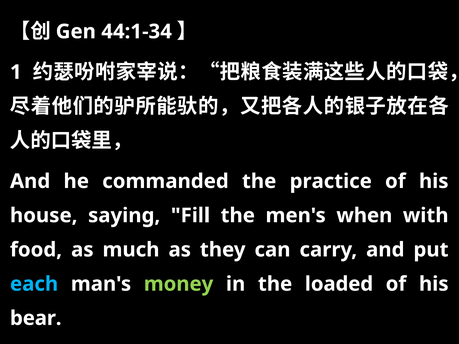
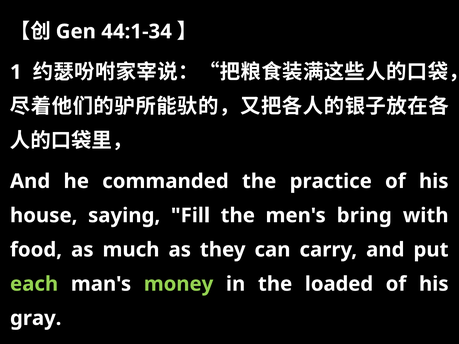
when: when -> bring (364, 216)
each colour: light blue -> light green (34, 284)
bear: bear -> gray (36, 318)
